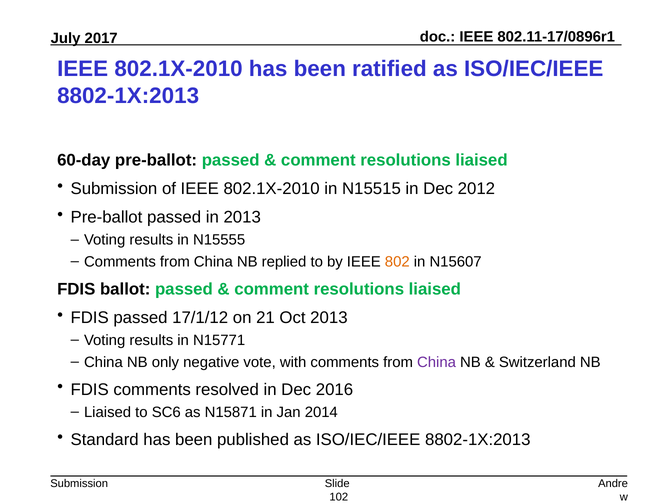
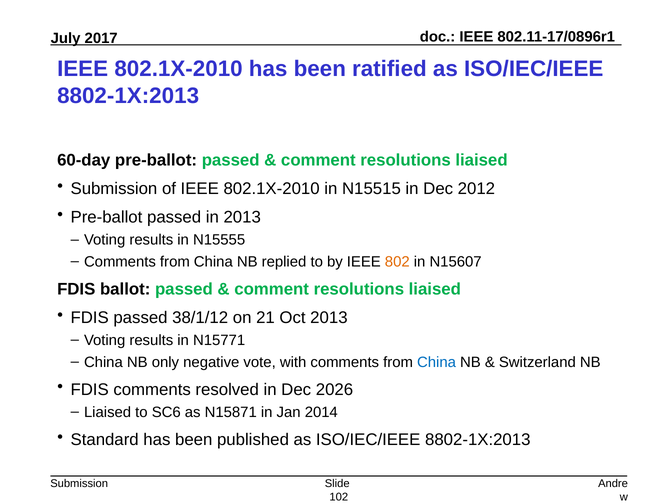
17/1/12: 17/1/12 -> 38/1/12 (200, 318)
China colour: purple -> blue (437, 362)
2016: 2016 -> 2026 (334, 390)
